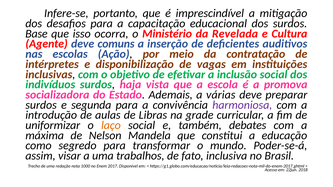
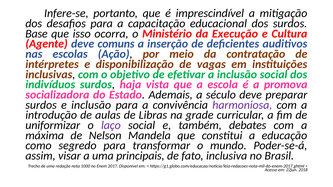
Revelada: Revelada -> Execução (235, 34)
várias: várias -> século (221, 95)
e segunda: segunda -> inclusão (91, 105)
laço colour: orange -> purple (111, 125)
trabalhos: trabalhos -> principais (140, 156)
